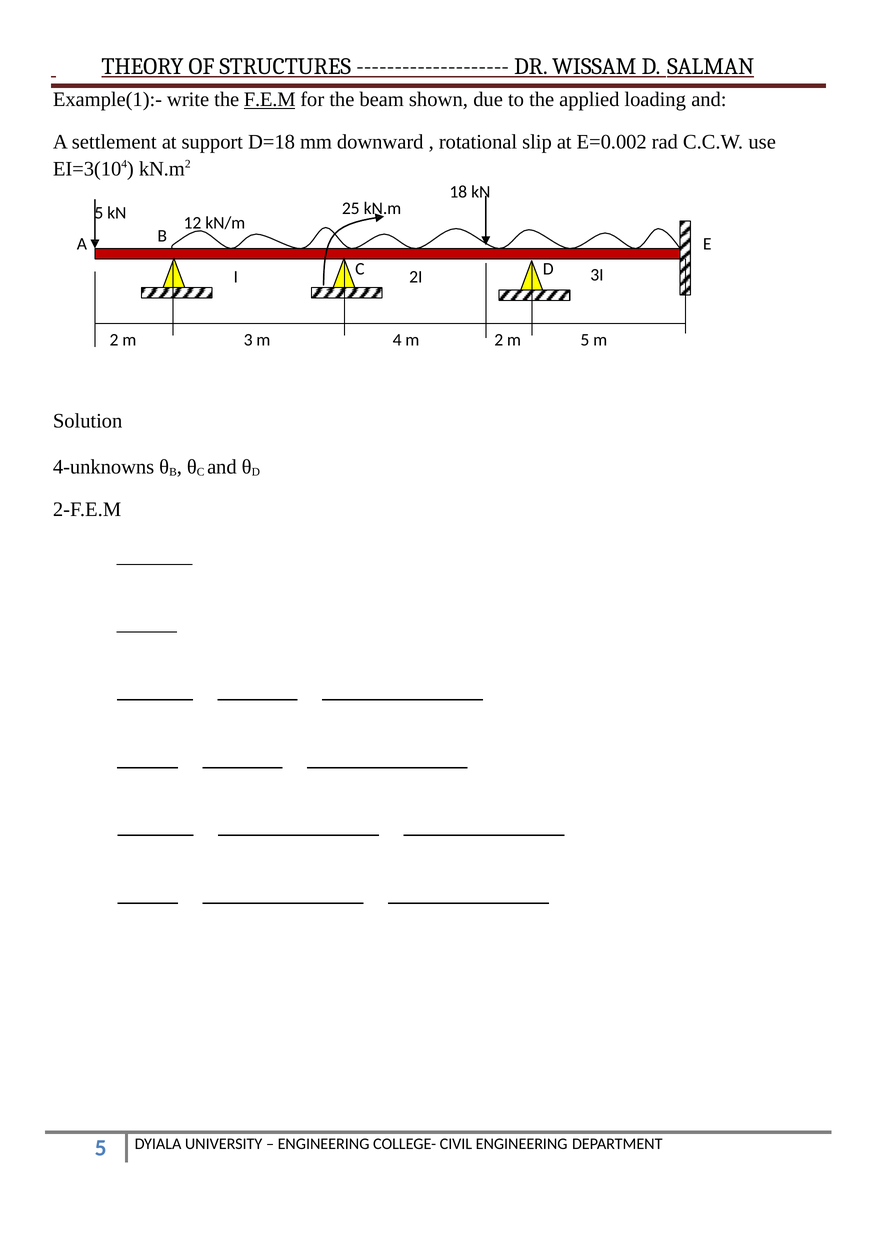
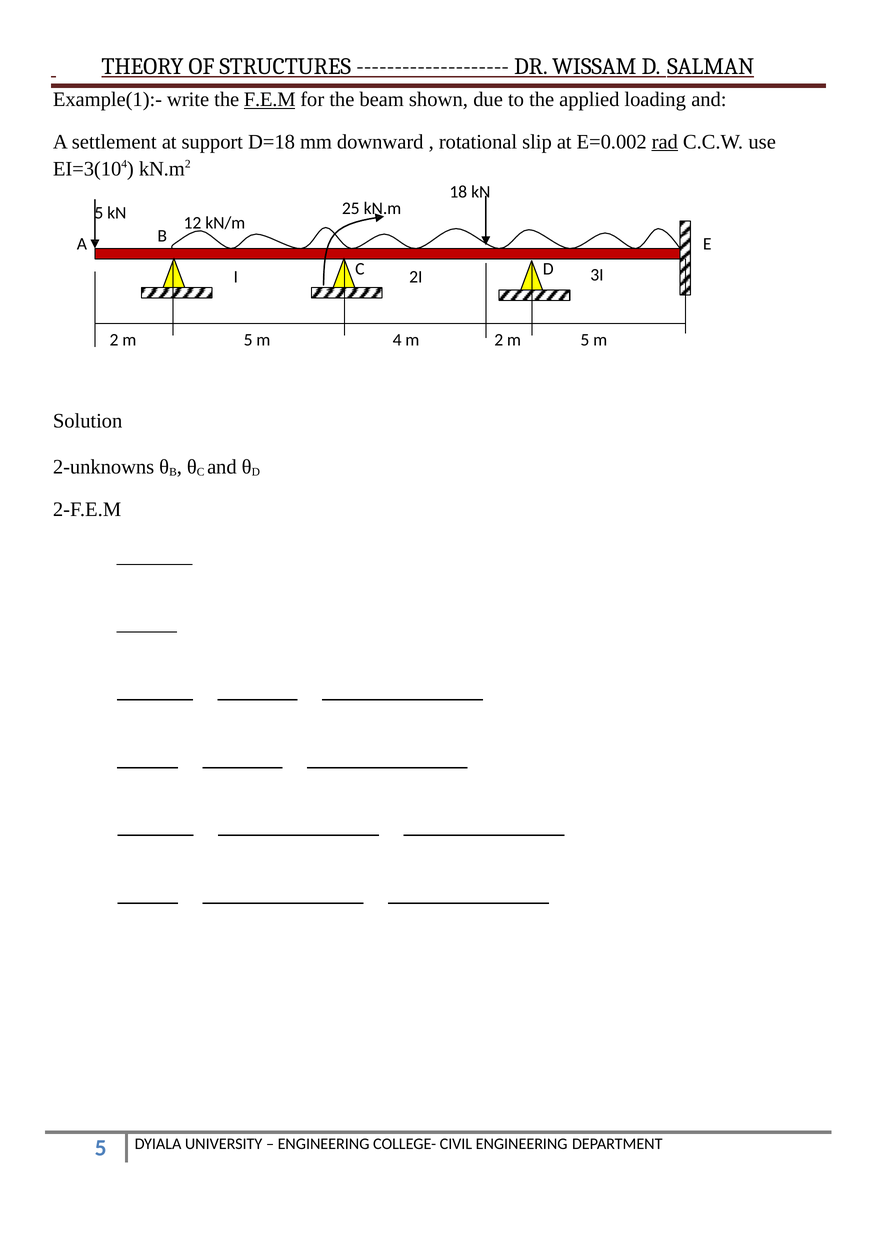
rad underline: none -> present (665, 142)
3: 3 -> 5 (248, 340)
4-unknowns: 4-unknowns -> 2-unknowns (104, 467)
